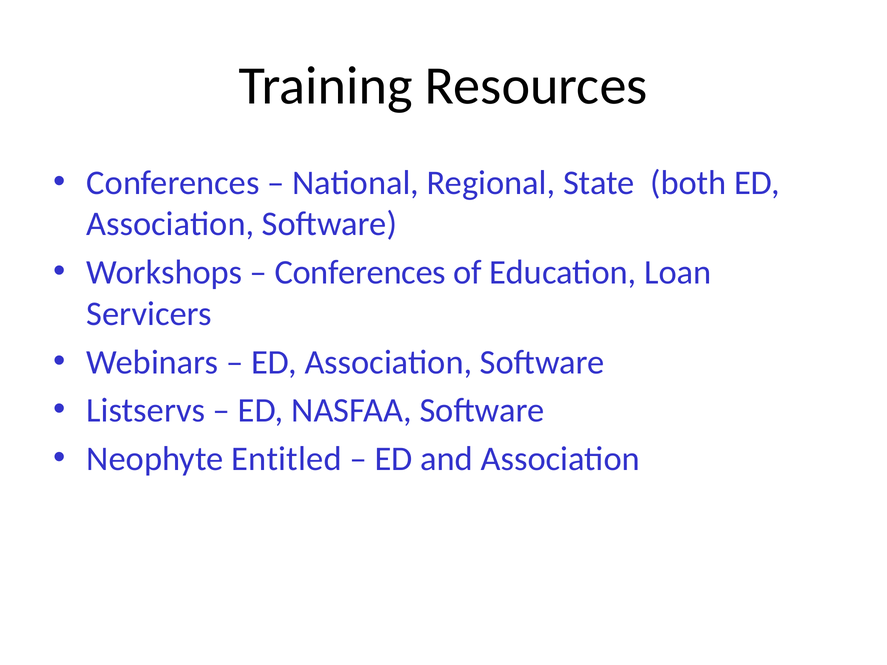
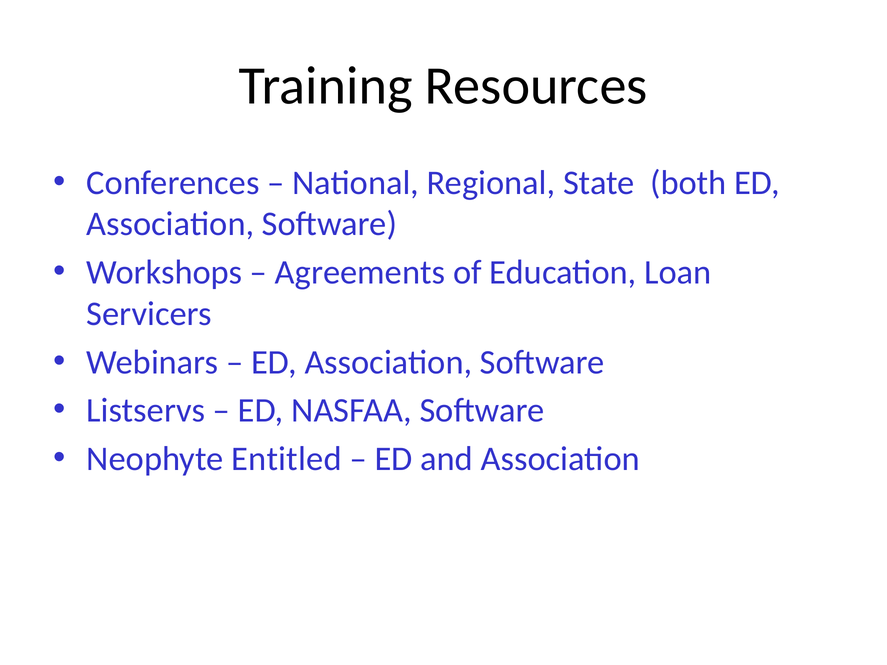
Conferences: Conferences -> Agreements (360, 273)
